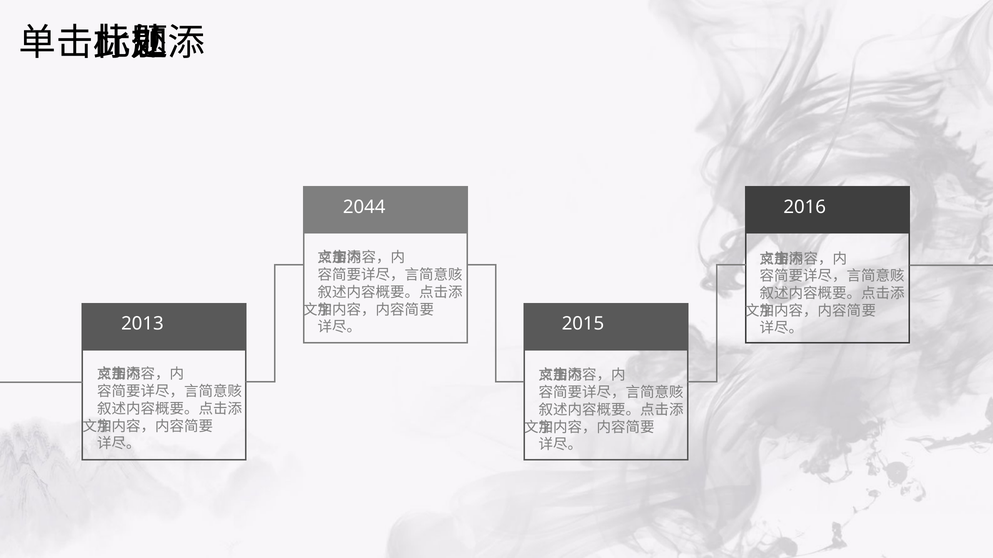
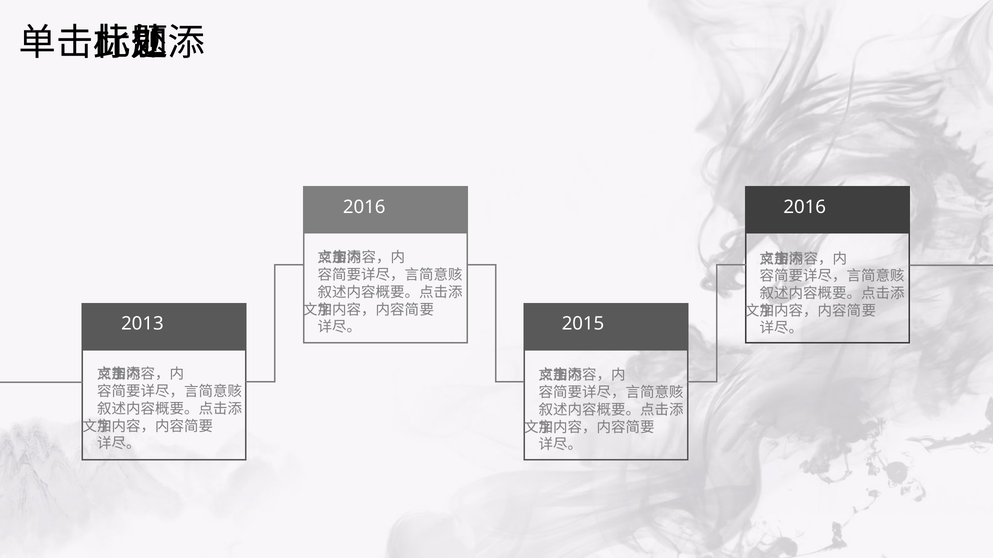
2044: 2044 -> 2016 (364, 207)
